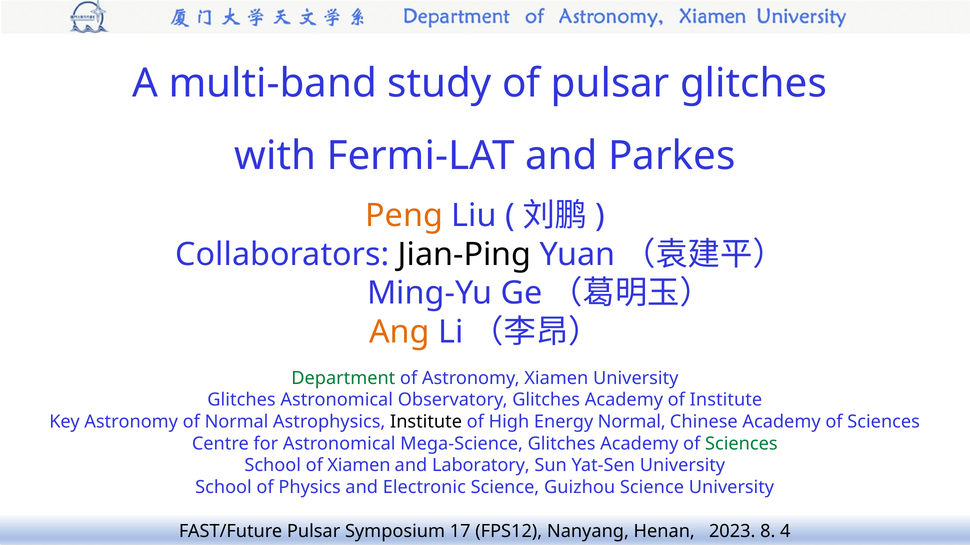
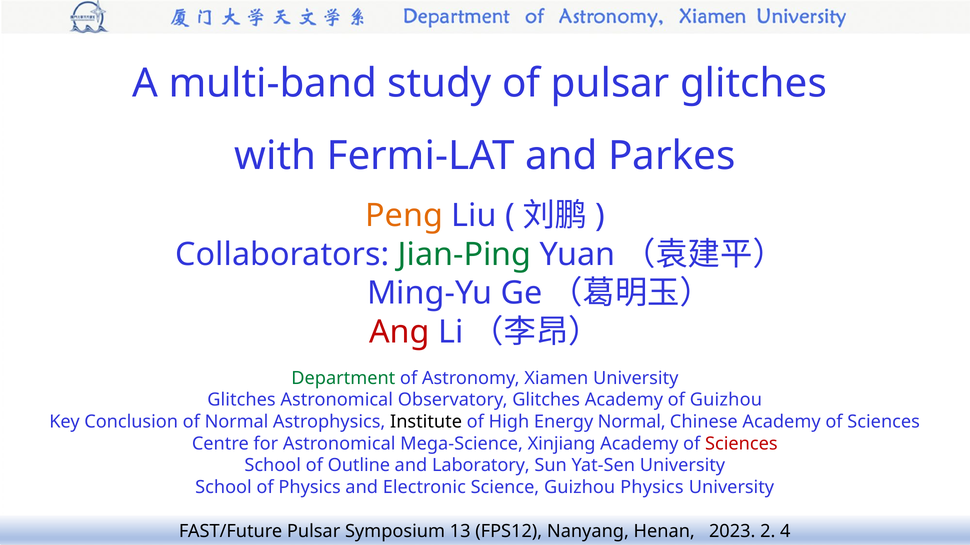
Jian-Ping colour: black -> green (465, 255)
Ang colour: orange -> red (399, 332)
of Institute: Institute -> Guizhou (726, 400)
Key Astronomy: Astronomy -> Conclusion (131, 422)
Mega-Science Glitches: Glitches -> Xinjiang (562, 444)
Sciences colour: green -> red (741, 444)
of Xiamen: Xiamen -> Outline (359, 466)
Guizhou Science: Science -> Physics (652, 488)
17: 17 -> 13 (460, 532)
8: 8 -> 2 (768, 532)
